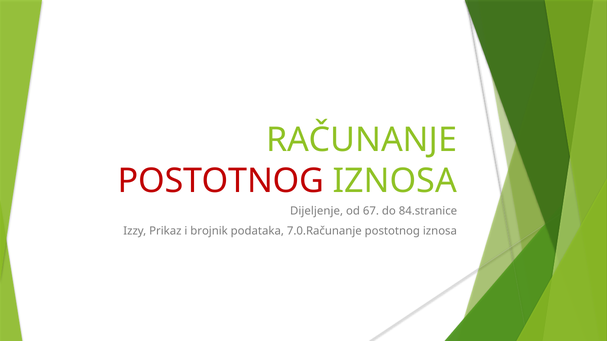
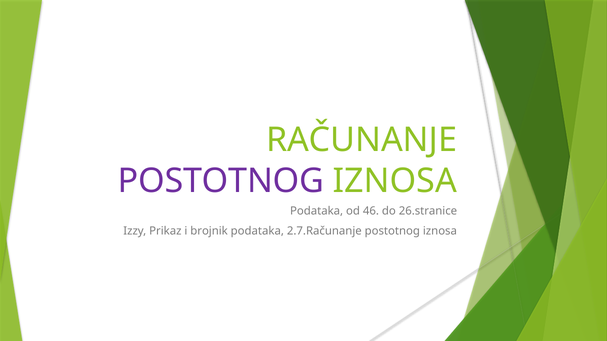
POSTOTNOG colour: red -> purple (221, 181)
Dijeljenje: Dijeljenje -> Podataka (317, 212)
67: 67 -> 46 (371, 212)
84.stranice: 84.stranice -> 26.stranice (428, 212)
7.0.Računanje: 7.0.Računanje -> 2.7.Računanje (324, 232)
